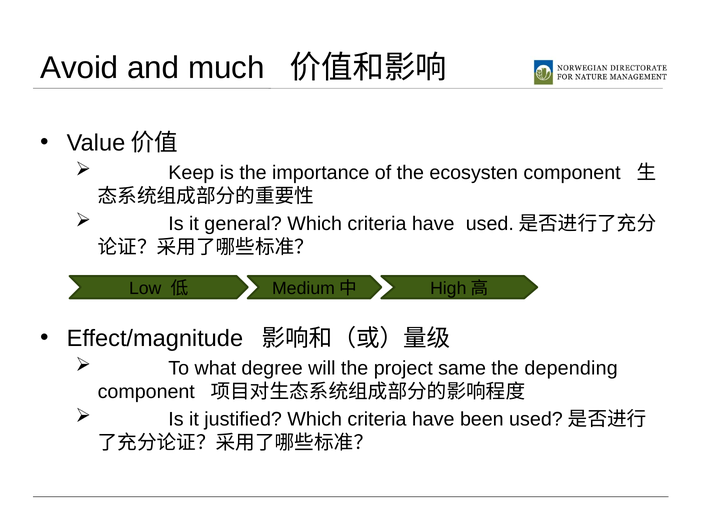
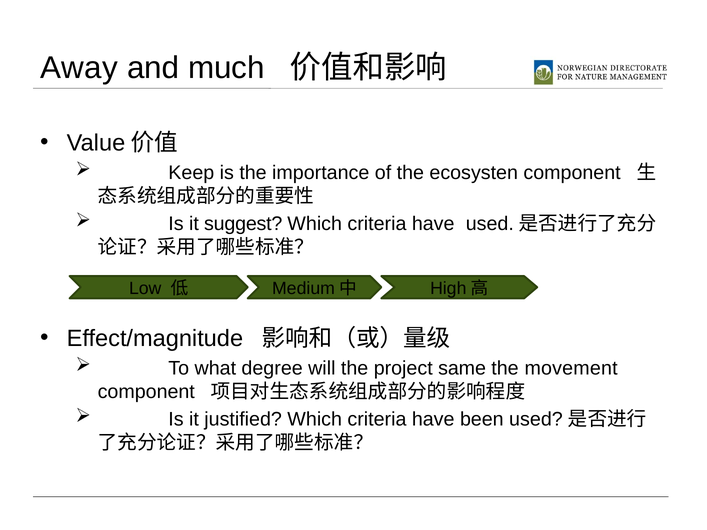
Avoid: Avoid -> Away (79, 68)
general: general -> suggest (243, 224)
depending: depending -> movement (571, 368)
